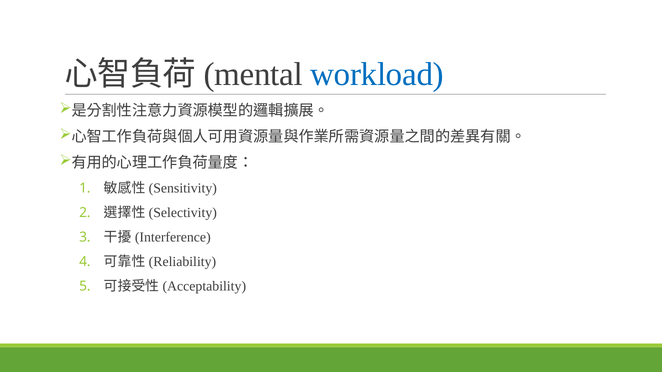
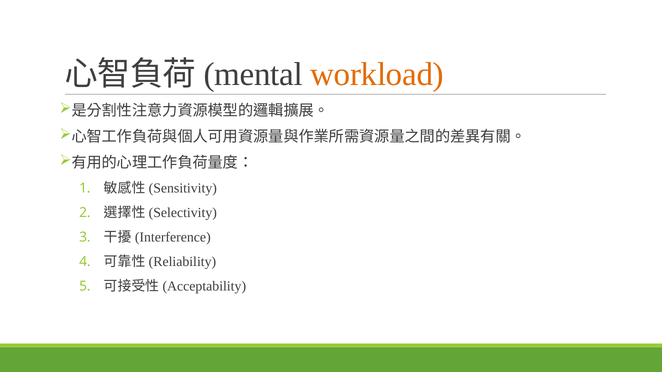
workload colour: blue -> orange (377, 74)
